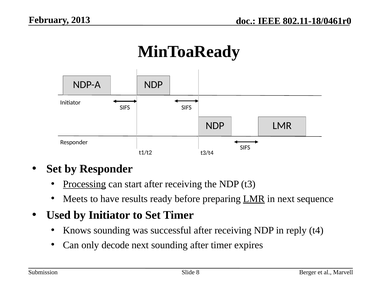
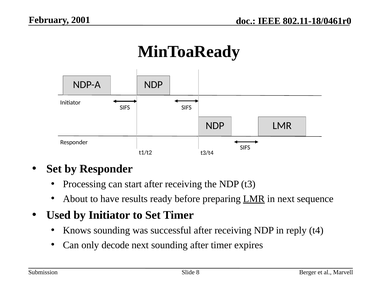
2013: 2013 -> 2001 (81, 20)
Processing underline: present -> none (84, 184)
Meets: Meets -> About (75, 198)
